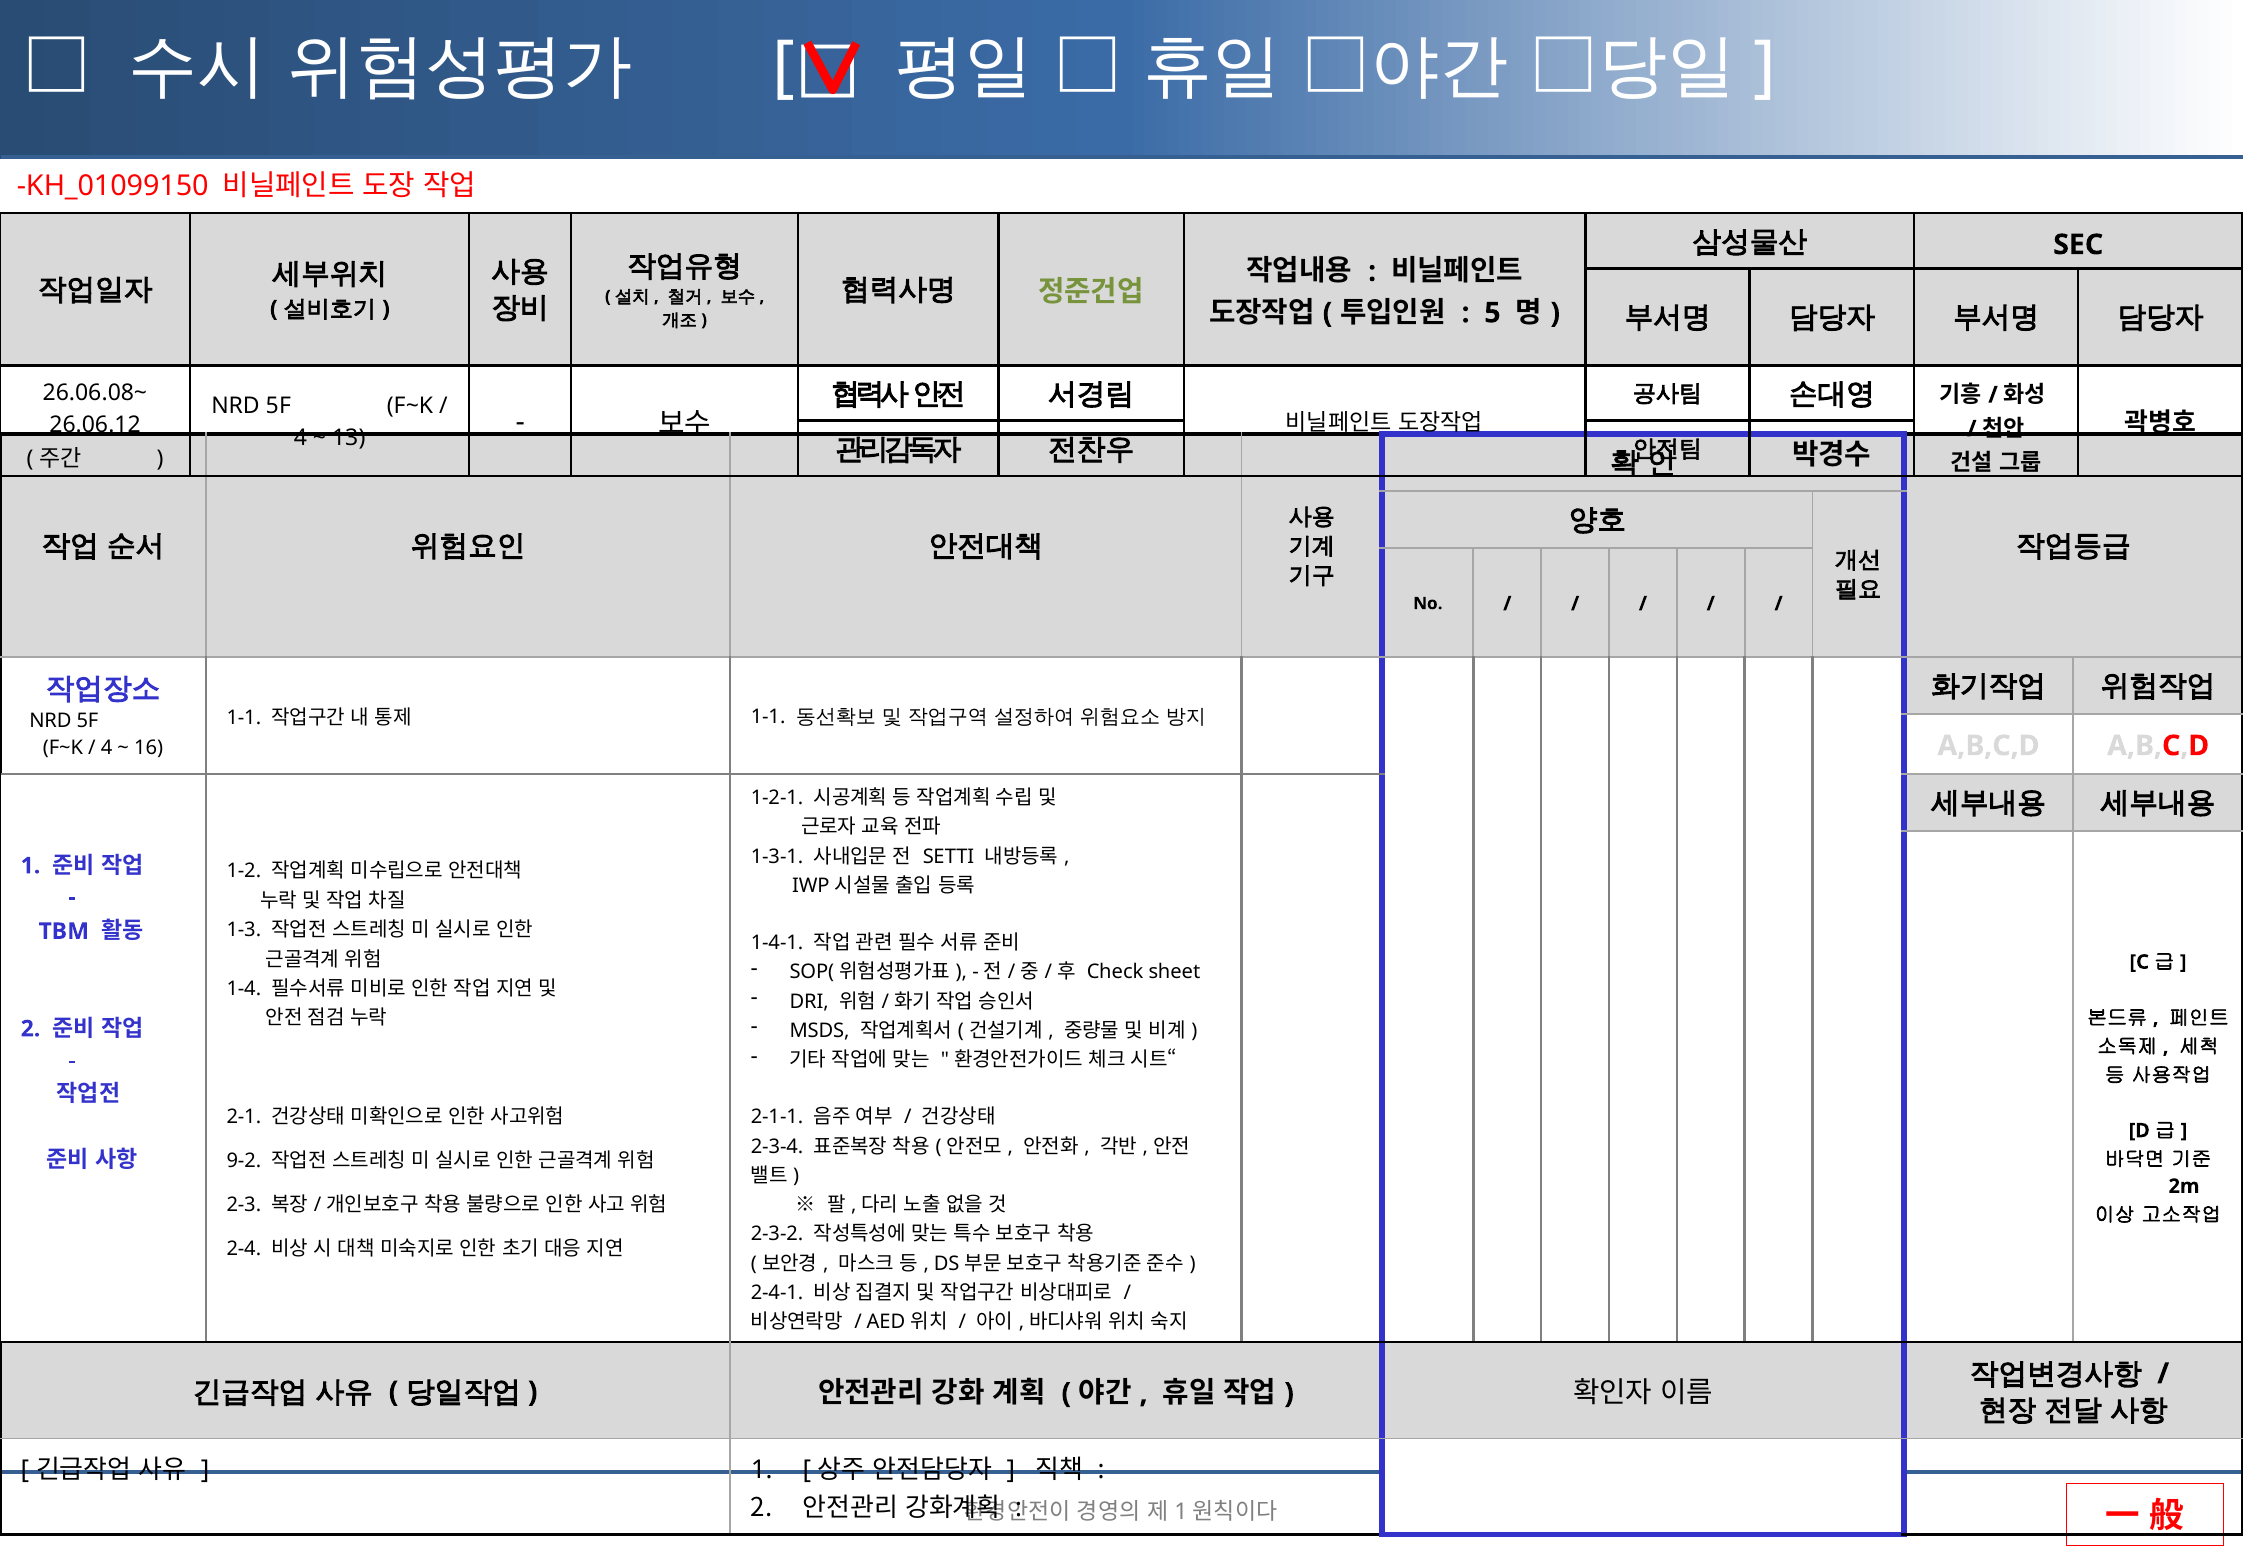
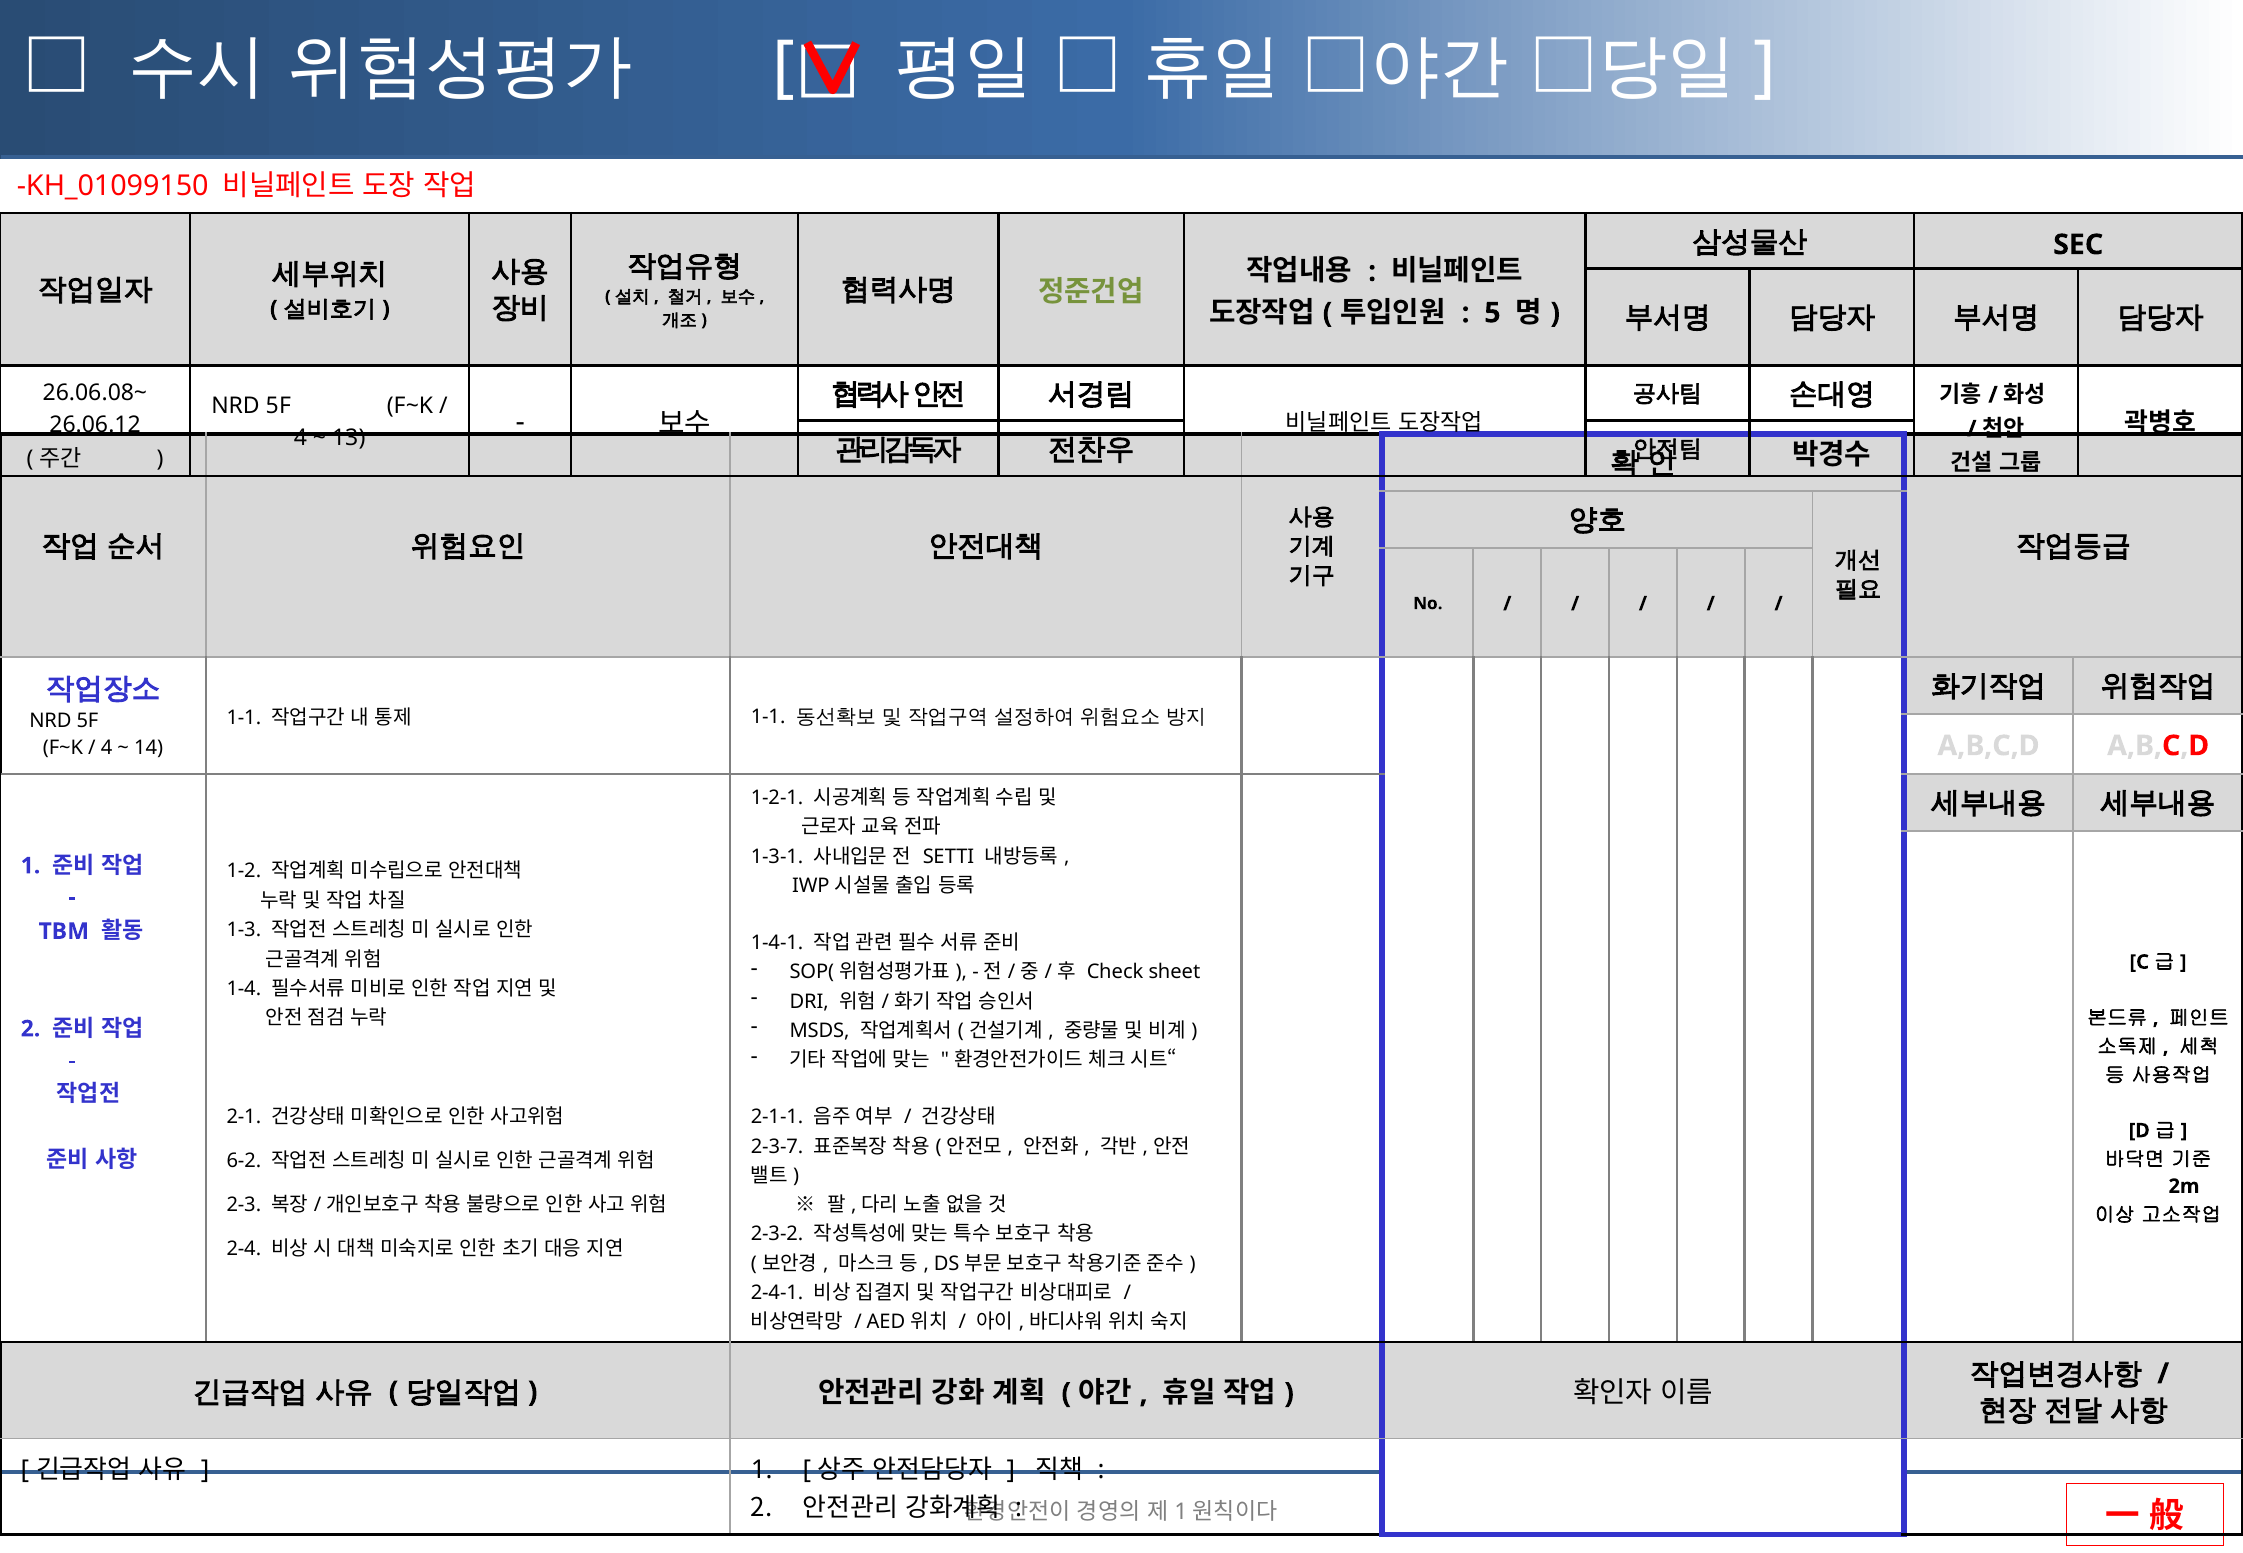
16: 16 -> 14 (149, 748)
2-3-4: 2-3-4 -> 2-3-7 (777, 1146)
9-2: 9-2 -> 6-2 (244, 1161)
